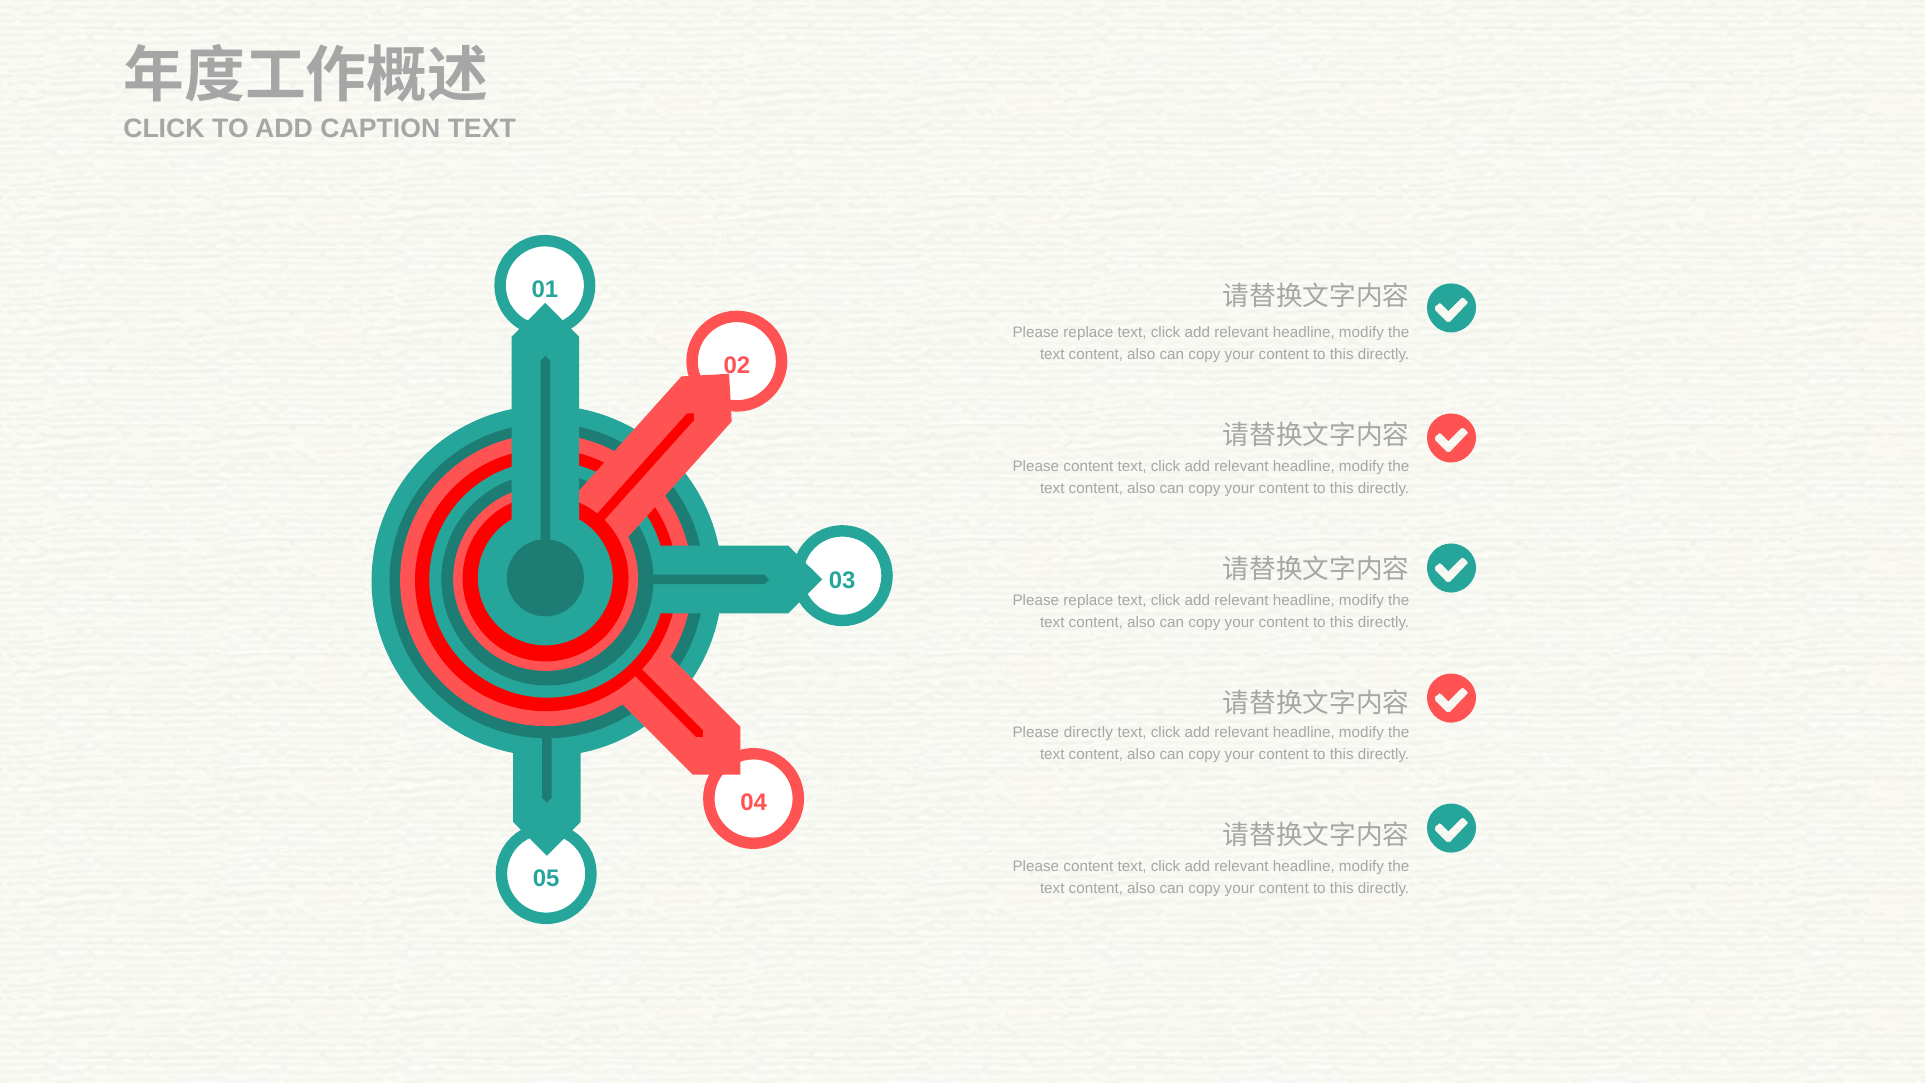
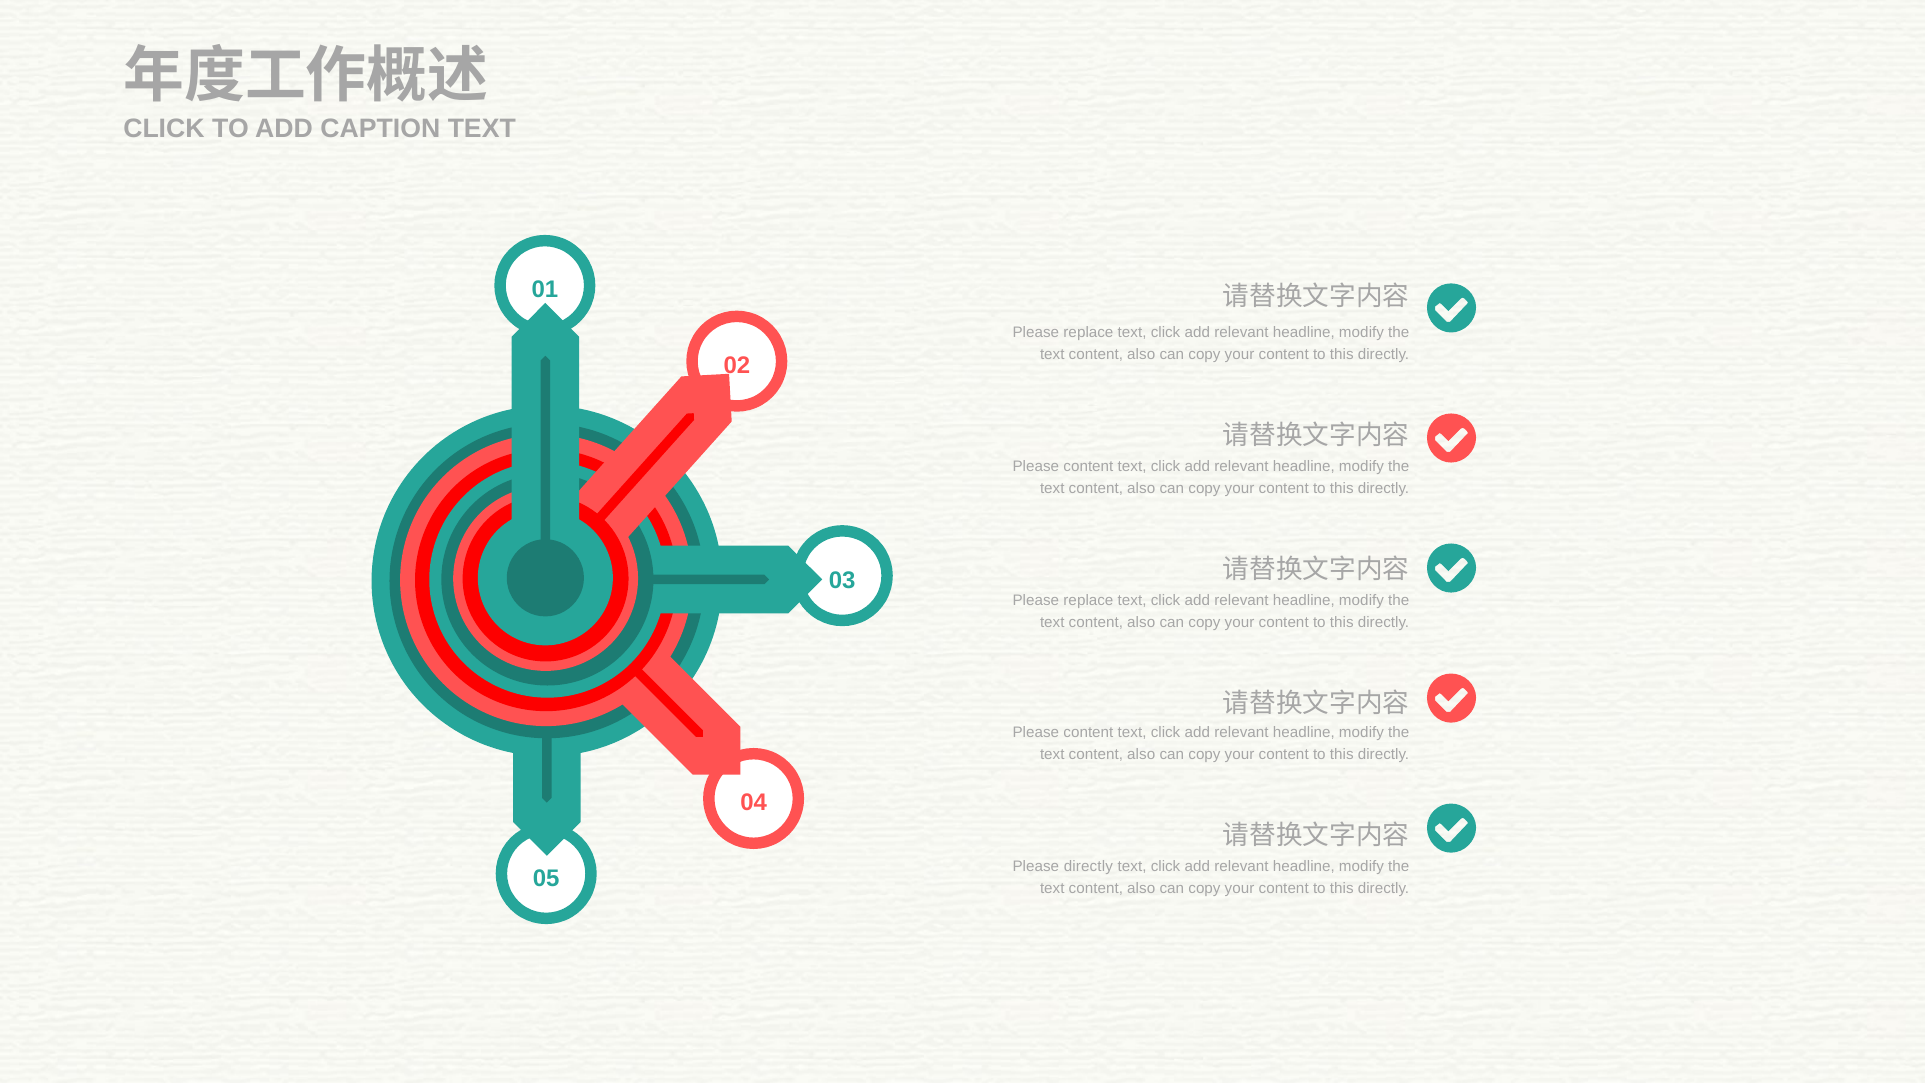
directly: directly -> content (1088, 732)
content: content -> directly (1088, 866)
